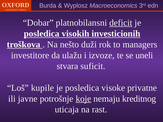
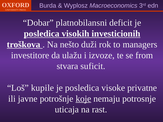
deficit underline: present -> none (121, 23)
uneli: uneli -> from (144, 55)
kreditnog: kreditnog -> potrosnje (139, 99)
